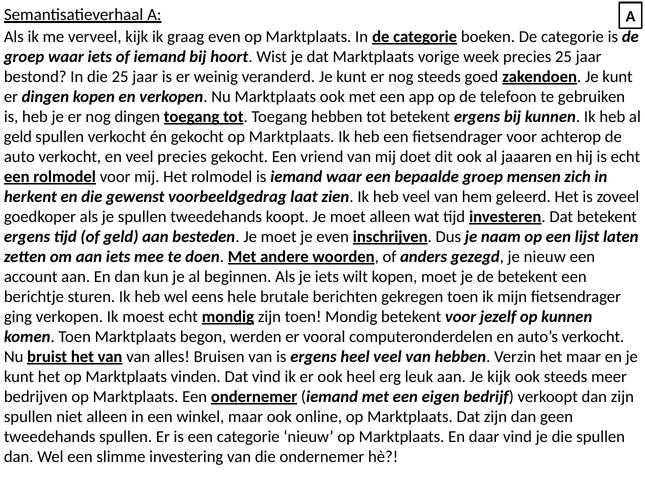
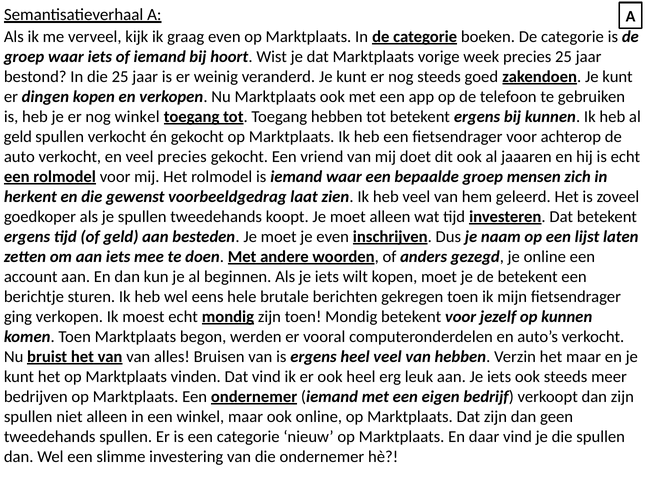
nog dingen: dingen -> winkel (137, 117)
je nieuw: nieuw -> online (545, 256)
aan Je kijk: kijk -> iets (499, 376)
